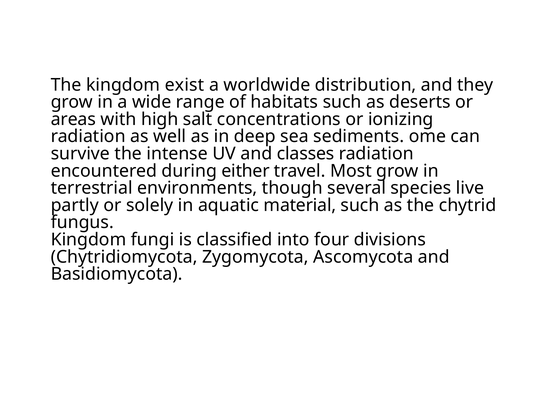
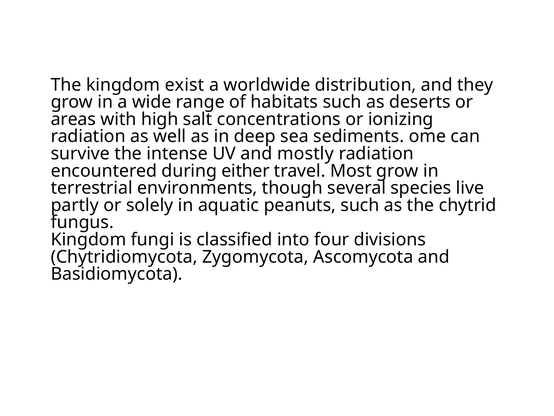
classes: classes -> mostly (305, 153)
material: material -> peanuts (300, 205)
